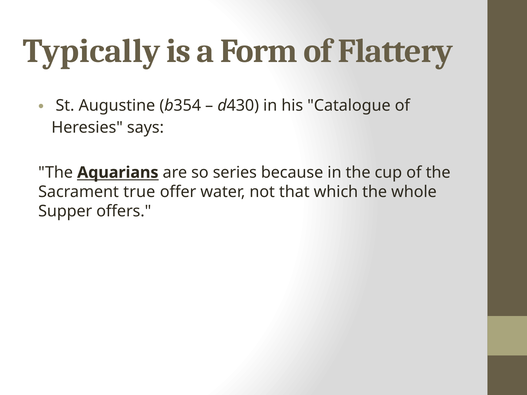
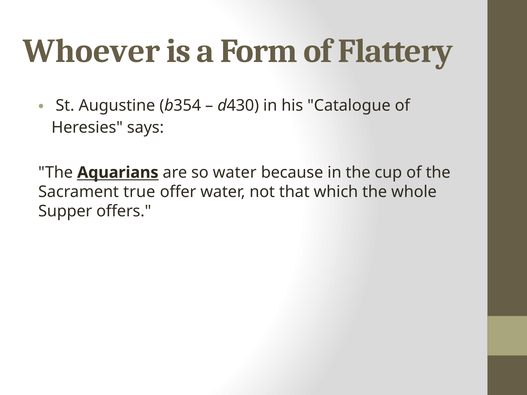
Typically: Typically -> Whoever (92, 51)
so series: series -> water (235, 173)
